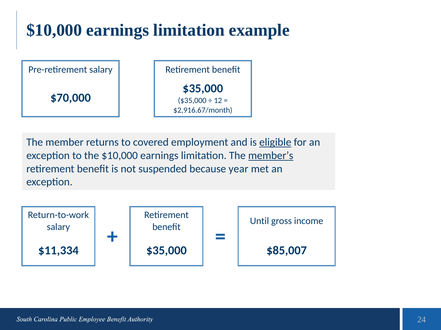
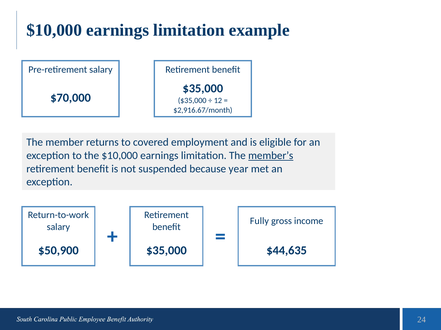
eligible underline: present -> none (275, 143)
Until: Until -> Fully (259, 222)
$11,334: $11,334 -> $50,900 (58, 251)
$85,007: $85,007 -> $44,635 (287, 251)
